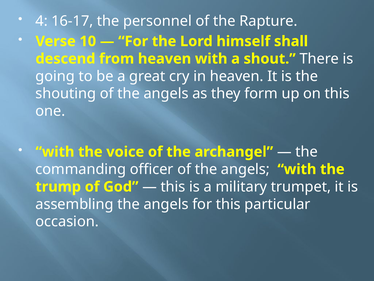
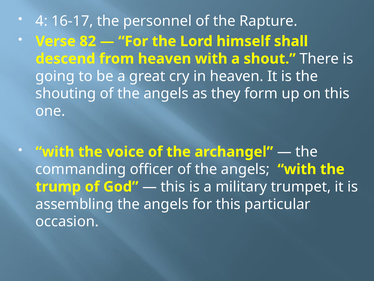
10: 10 -> 82 (88, 41)
